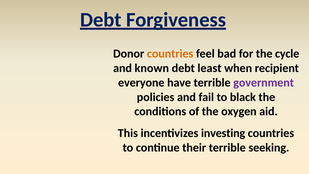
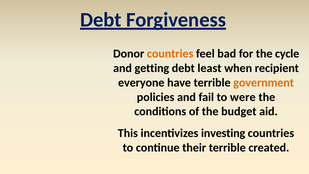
known: known -> getting (152, 68)
government colour: purple -> orange (264, 83)
black: black -> were (243, 97)
oxygen: oxygen -> budget (239, 111)
seeking: seeking -> created (269, 147)
